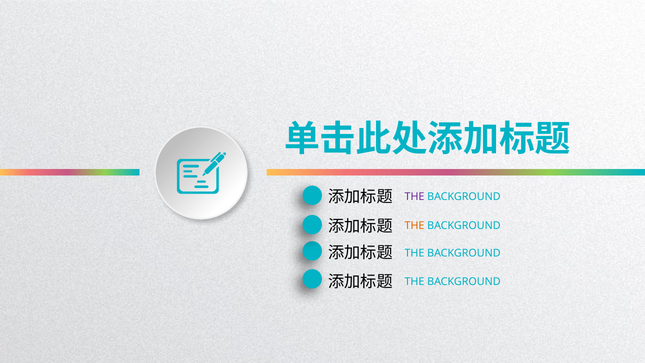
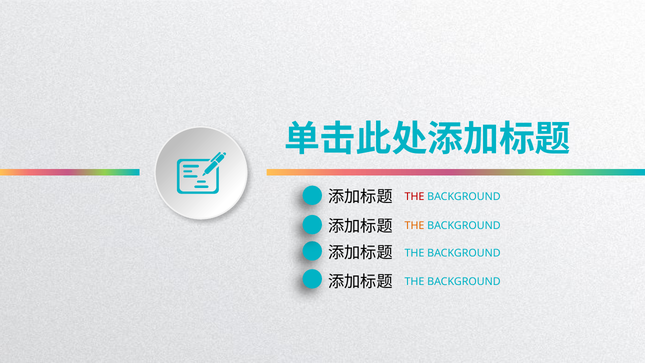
THE colour: purple -> red (415, 196)
